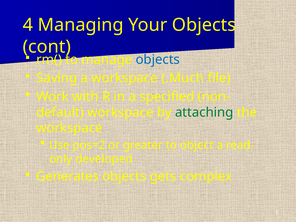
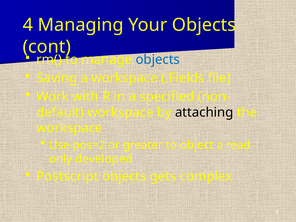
.Much: .Much -> .Fields (183, 78)
attaching colour: green -> black (204, 112)
Generates: Generates -> Postscript (67, 176)
